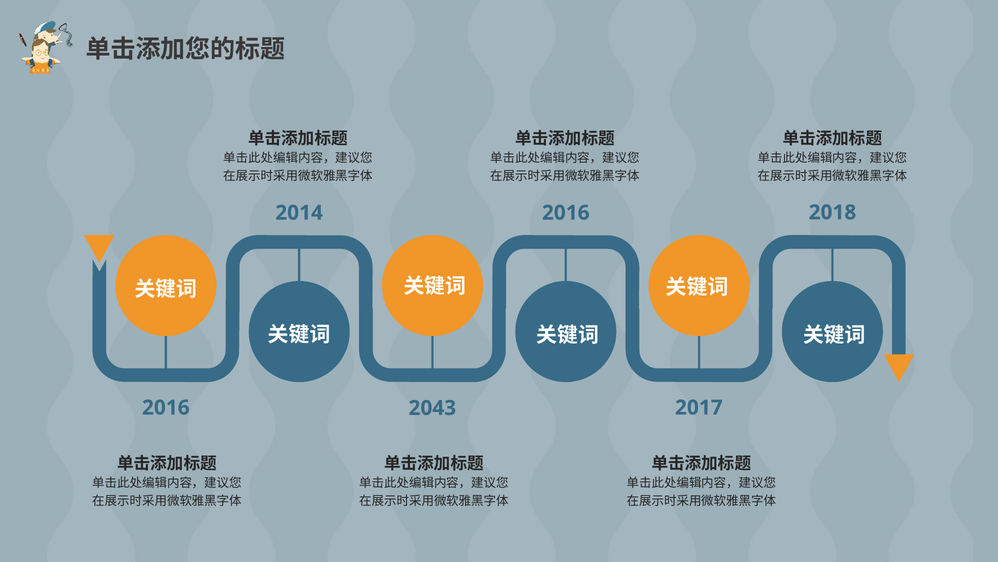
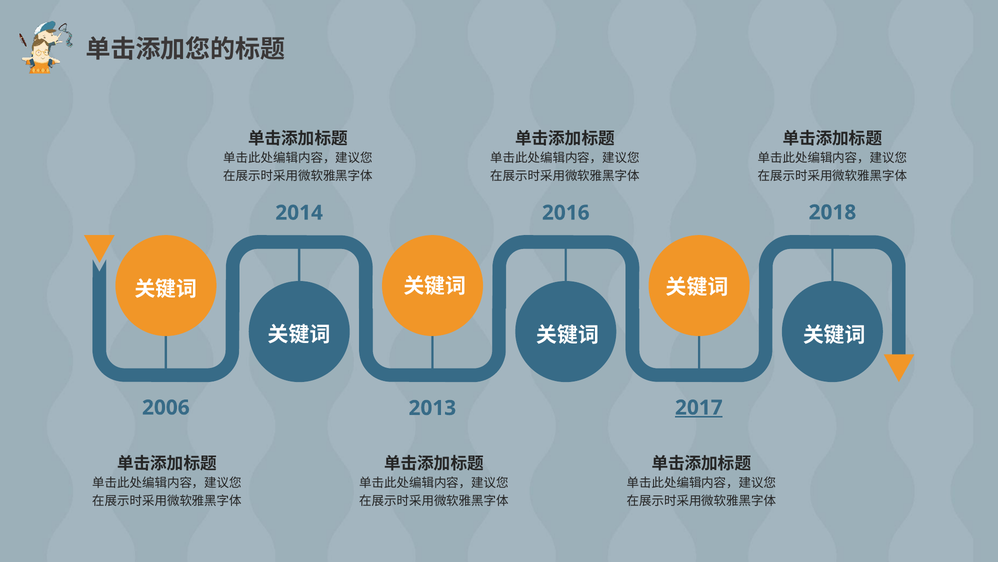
2016: 2016 -> 2006 (166, 407)
2017 underline: none -> present (699, 407)
2043: 2043 -> 2013 (432, 408)
